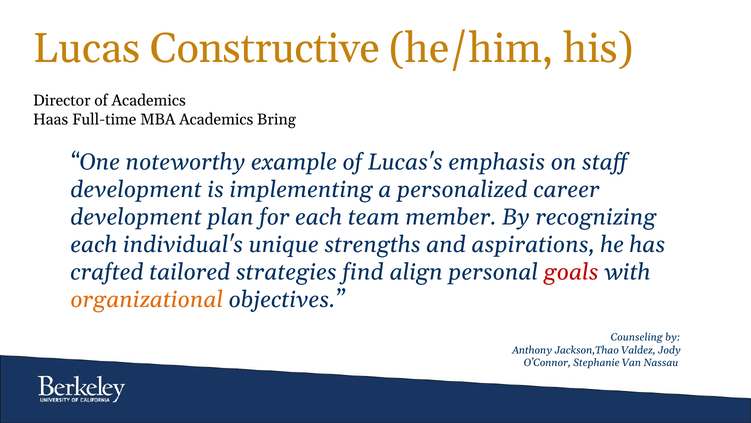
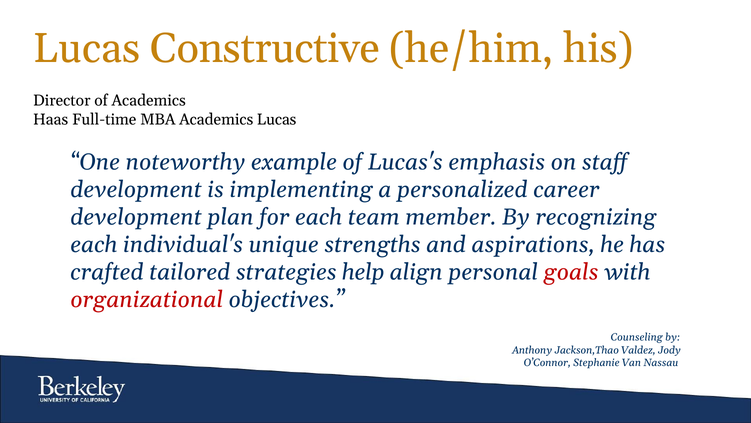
Academics Bring: Bring -> Lucas (277, 119)
find: find -> help (363, 272)
organizational colour: orange -> red (147, 299)
